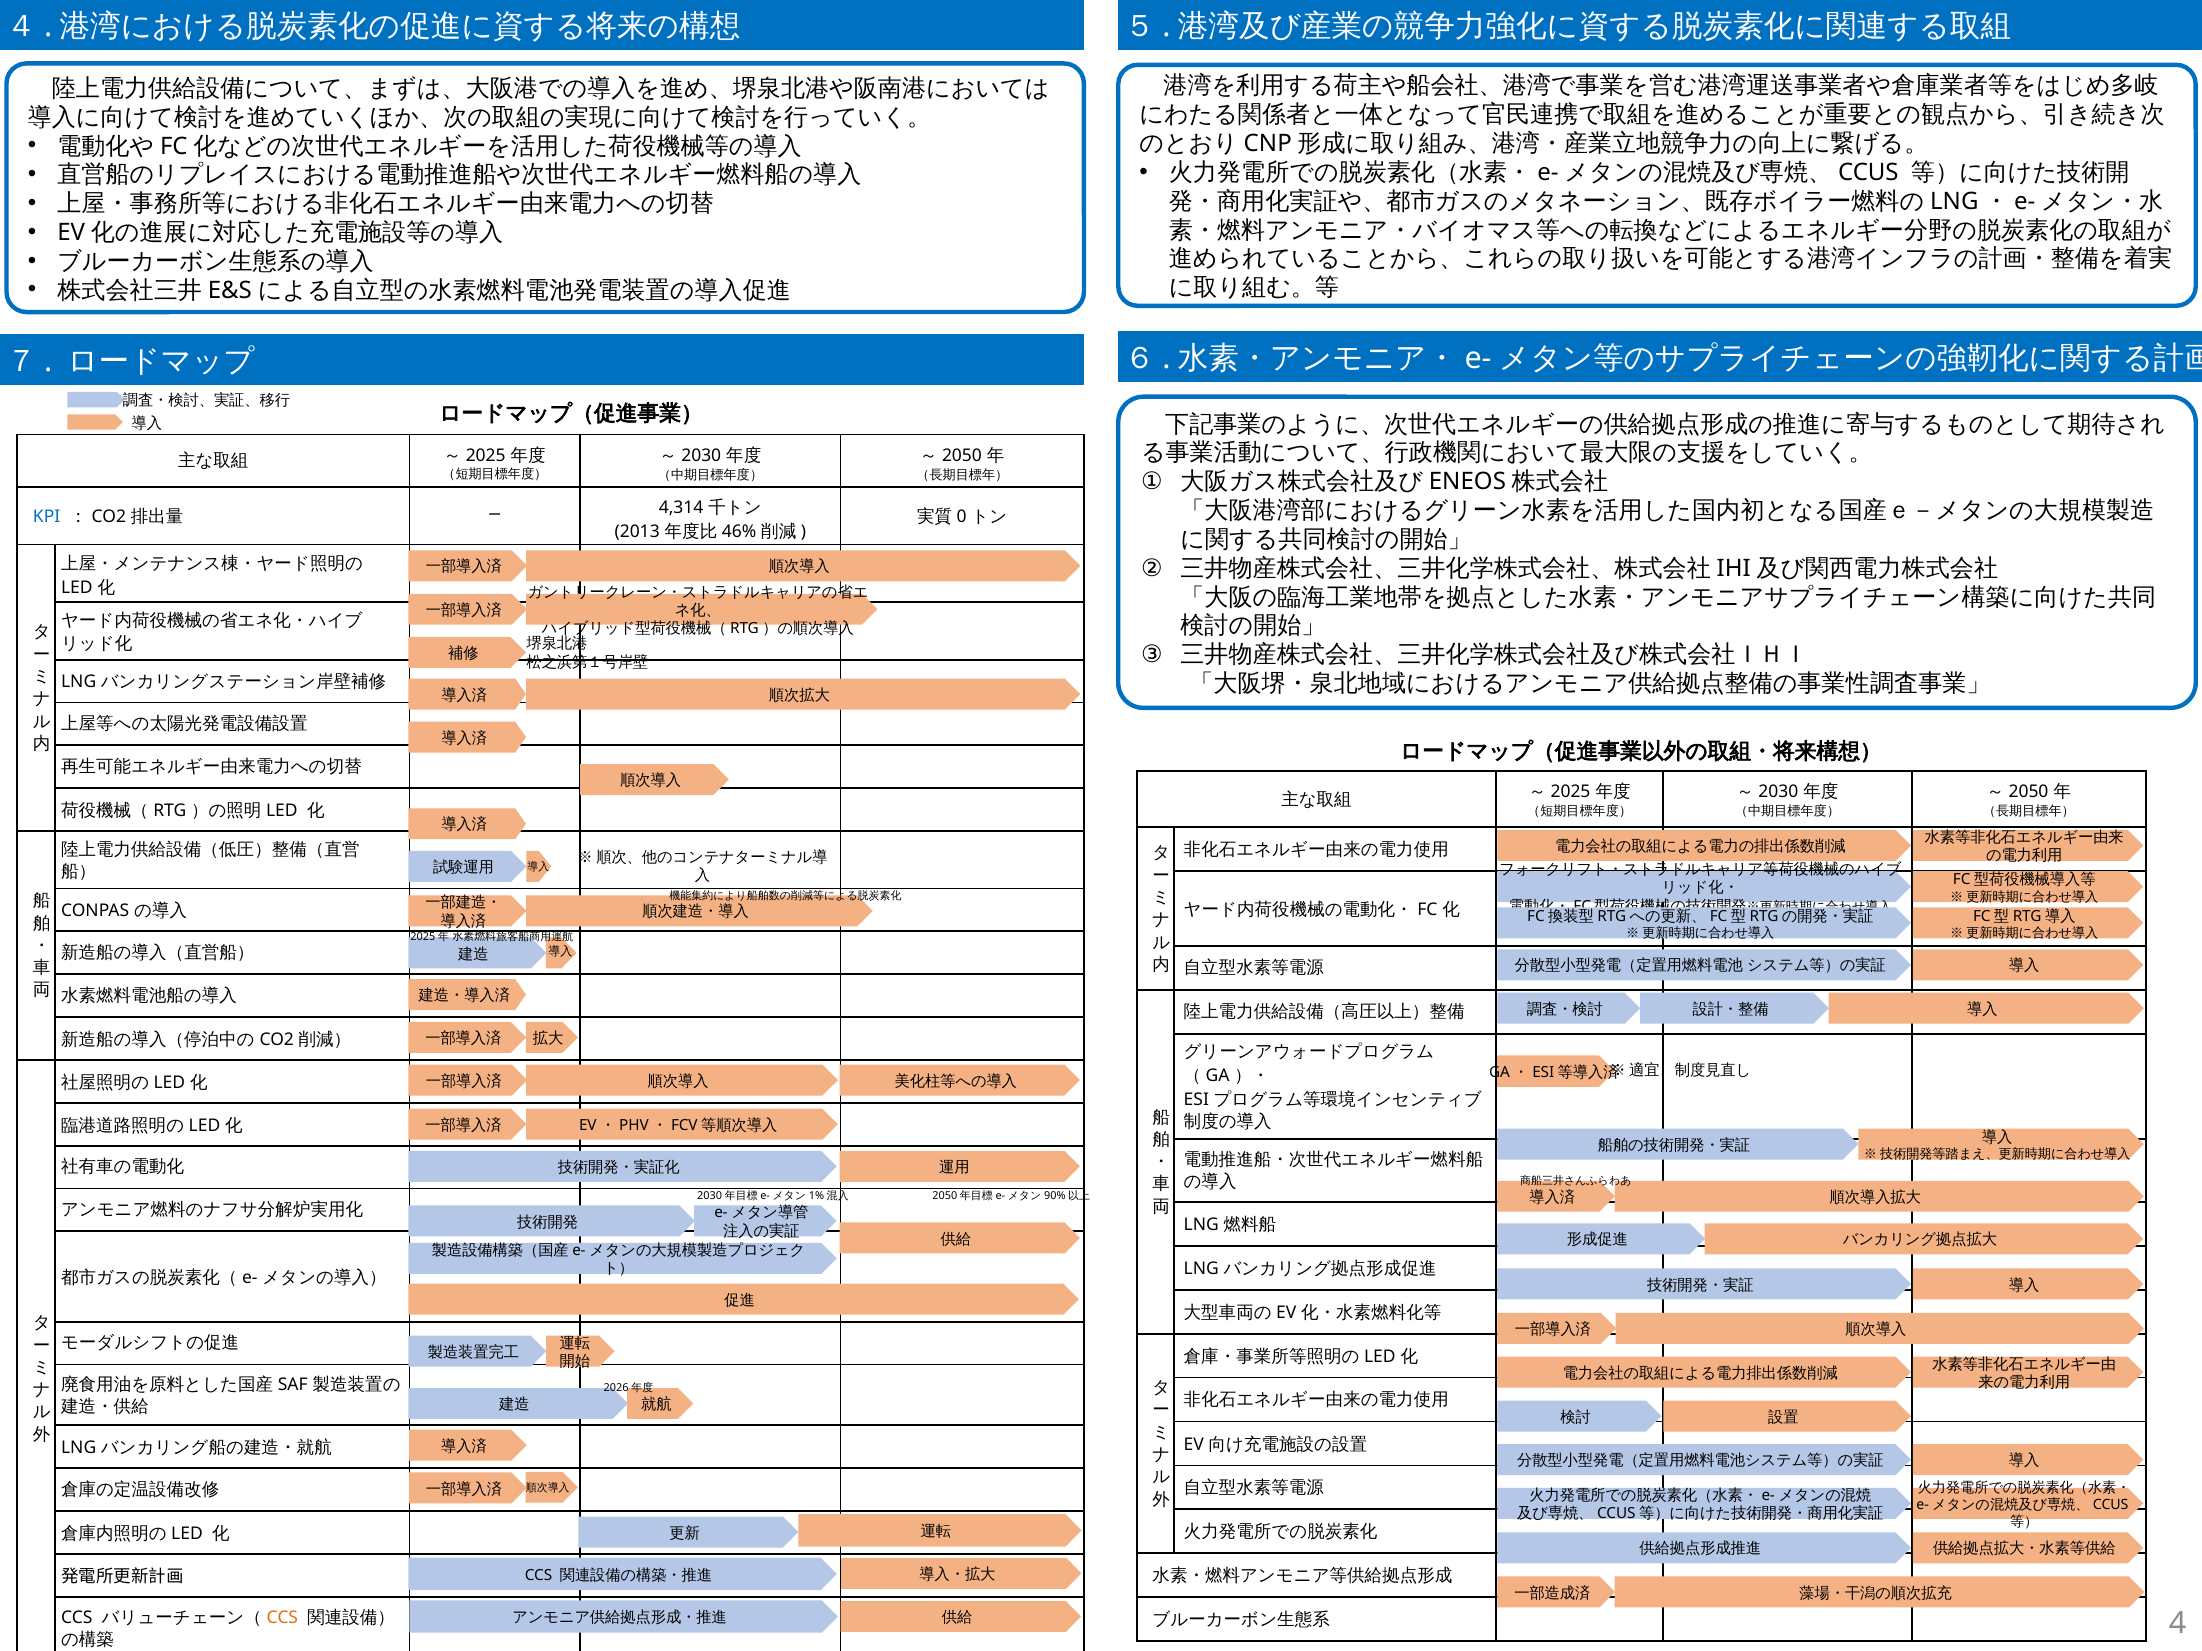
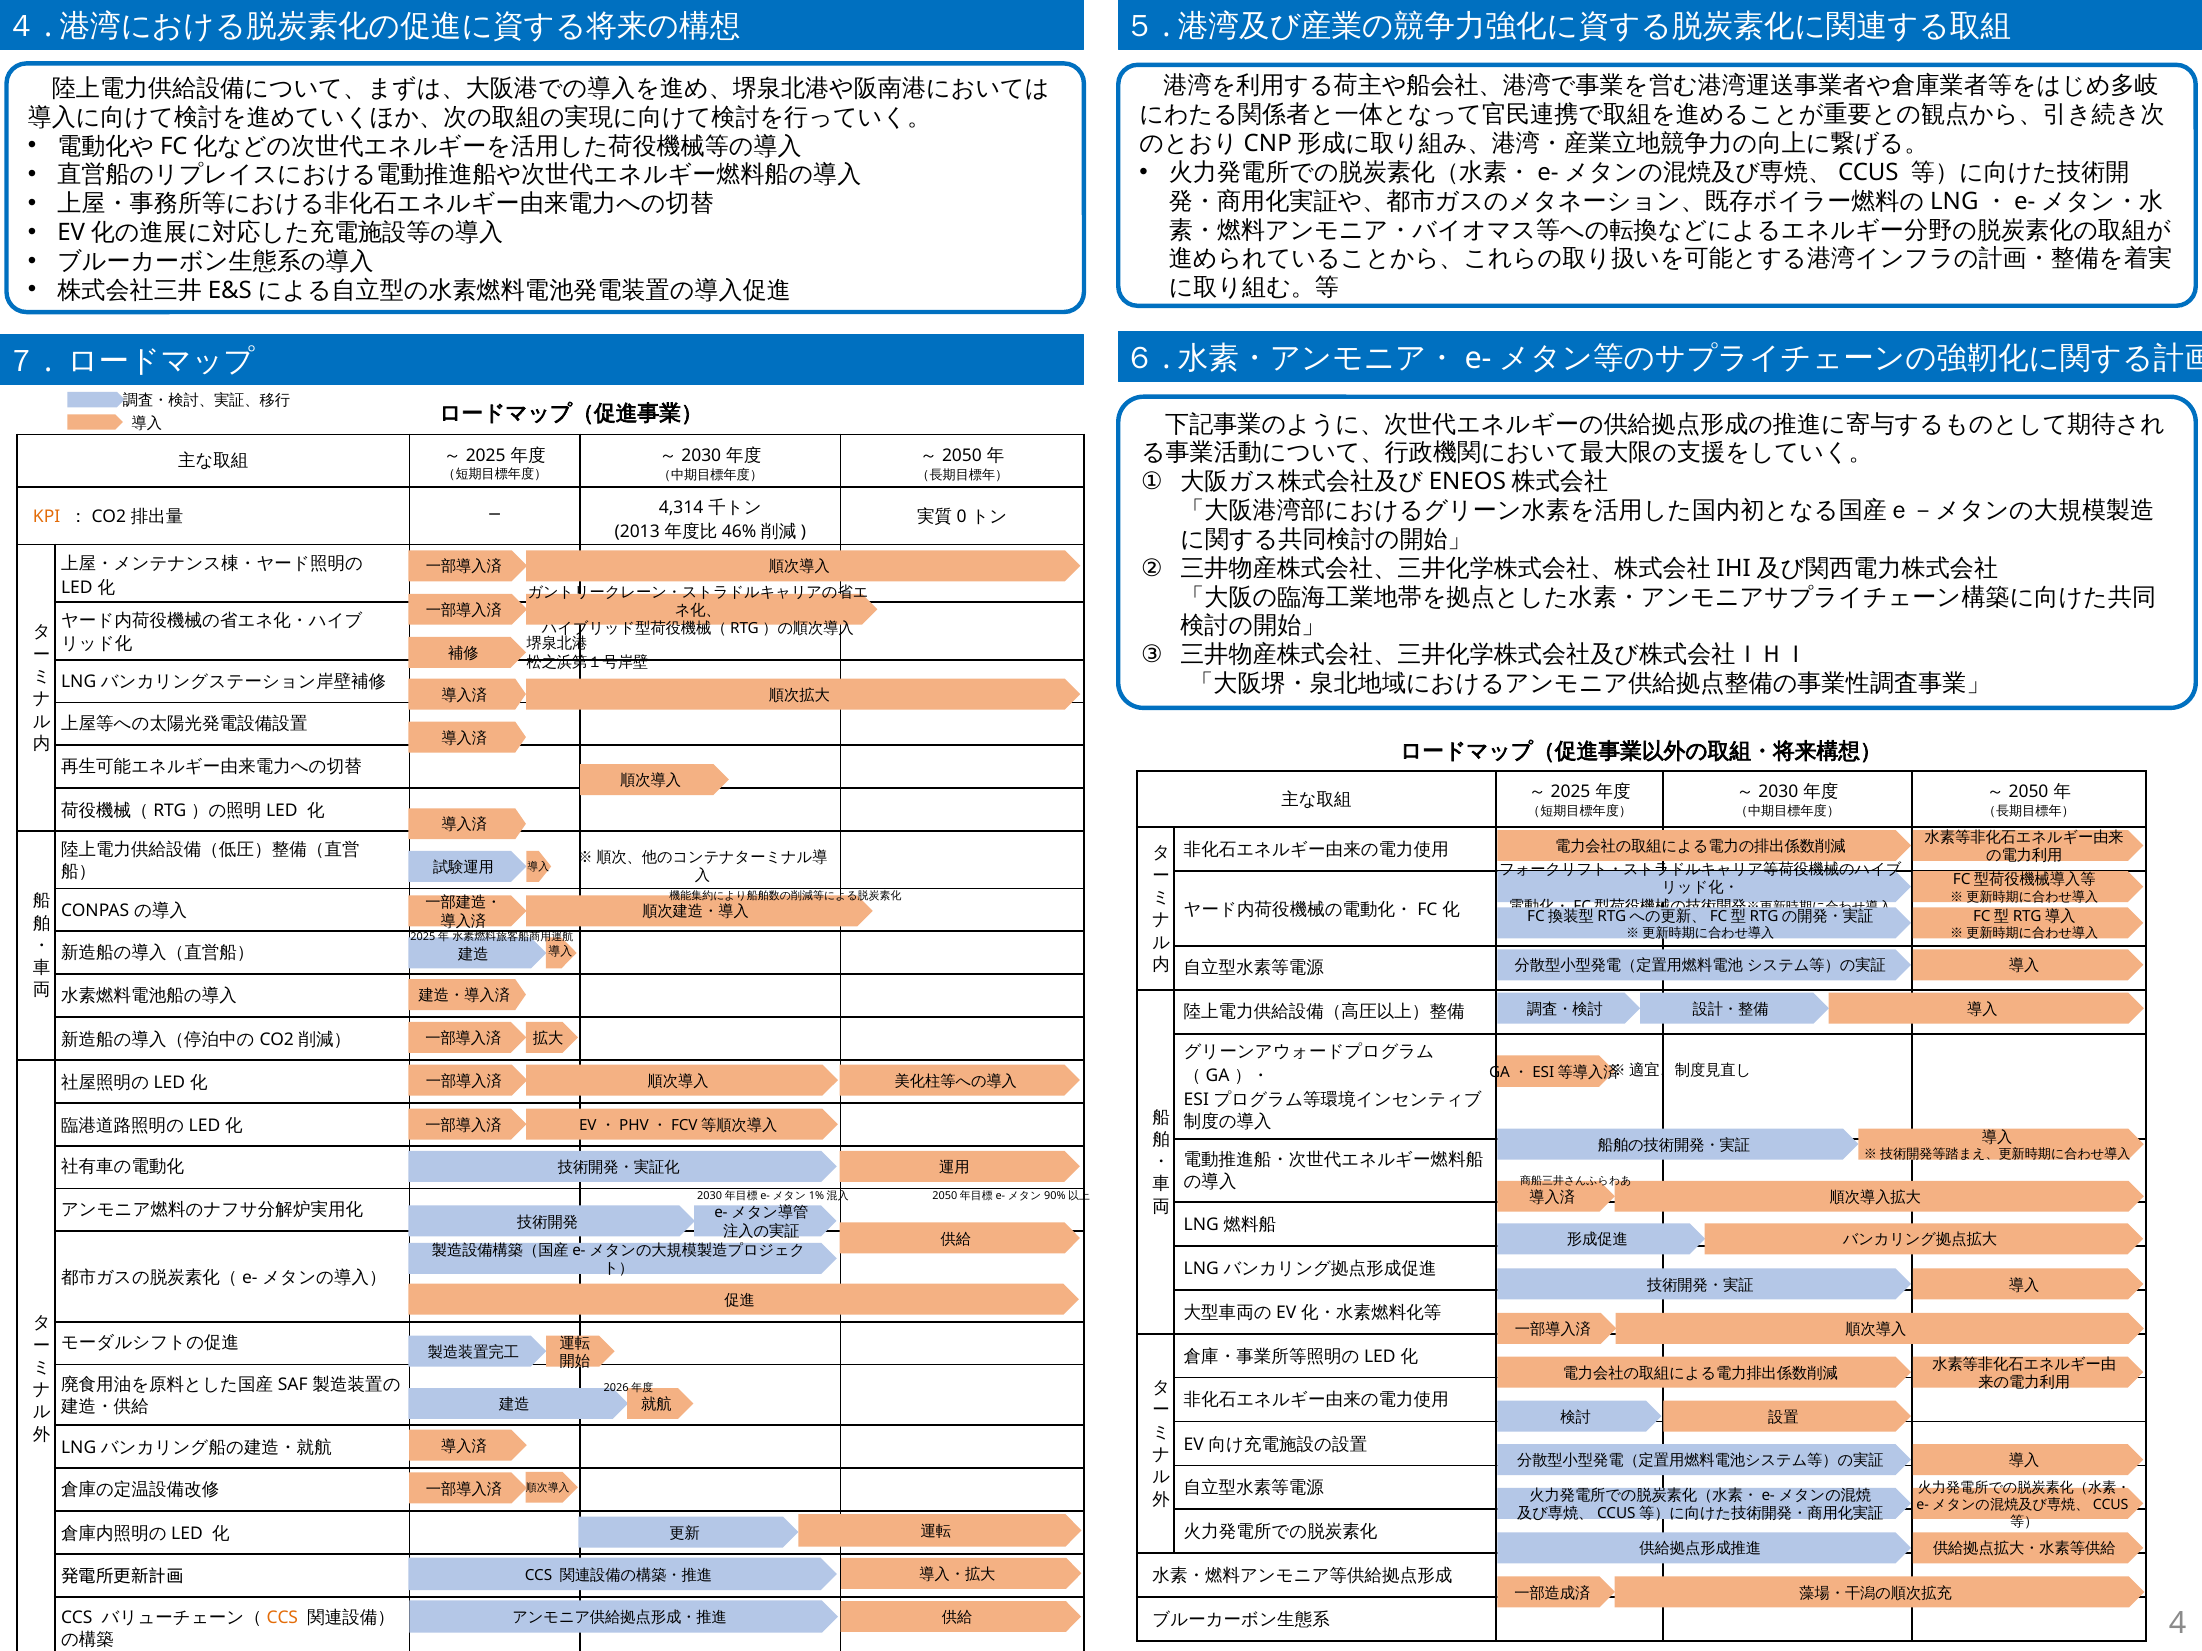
KPI colour: blue -> orange (47, 517)
